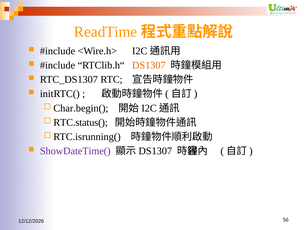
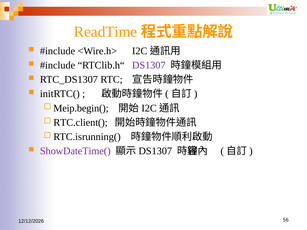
DS1307 colour: orange -> purple (149, 65)
Char.begin(: Char.begin( -> Meip.begin( (81, 108)
RTC.status(: RTC.status( -> RTC.client( (81, 123)
